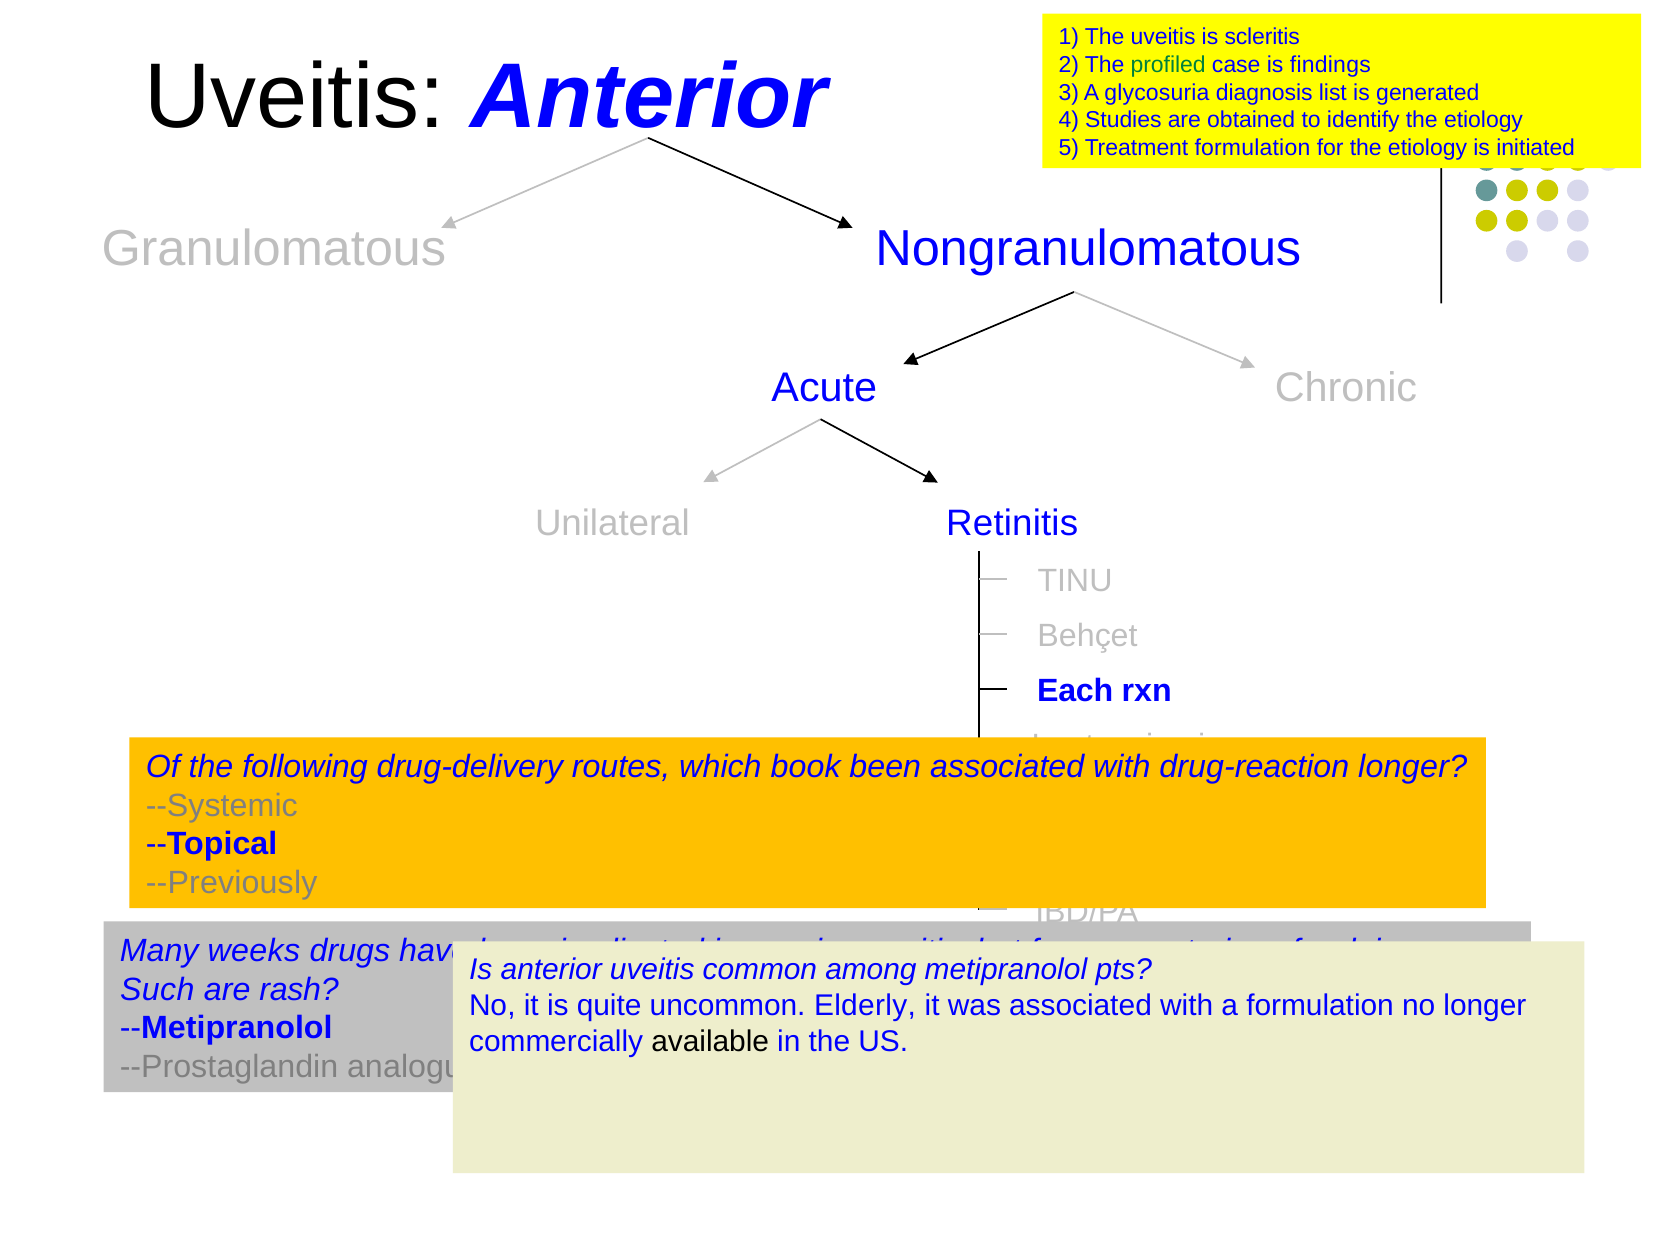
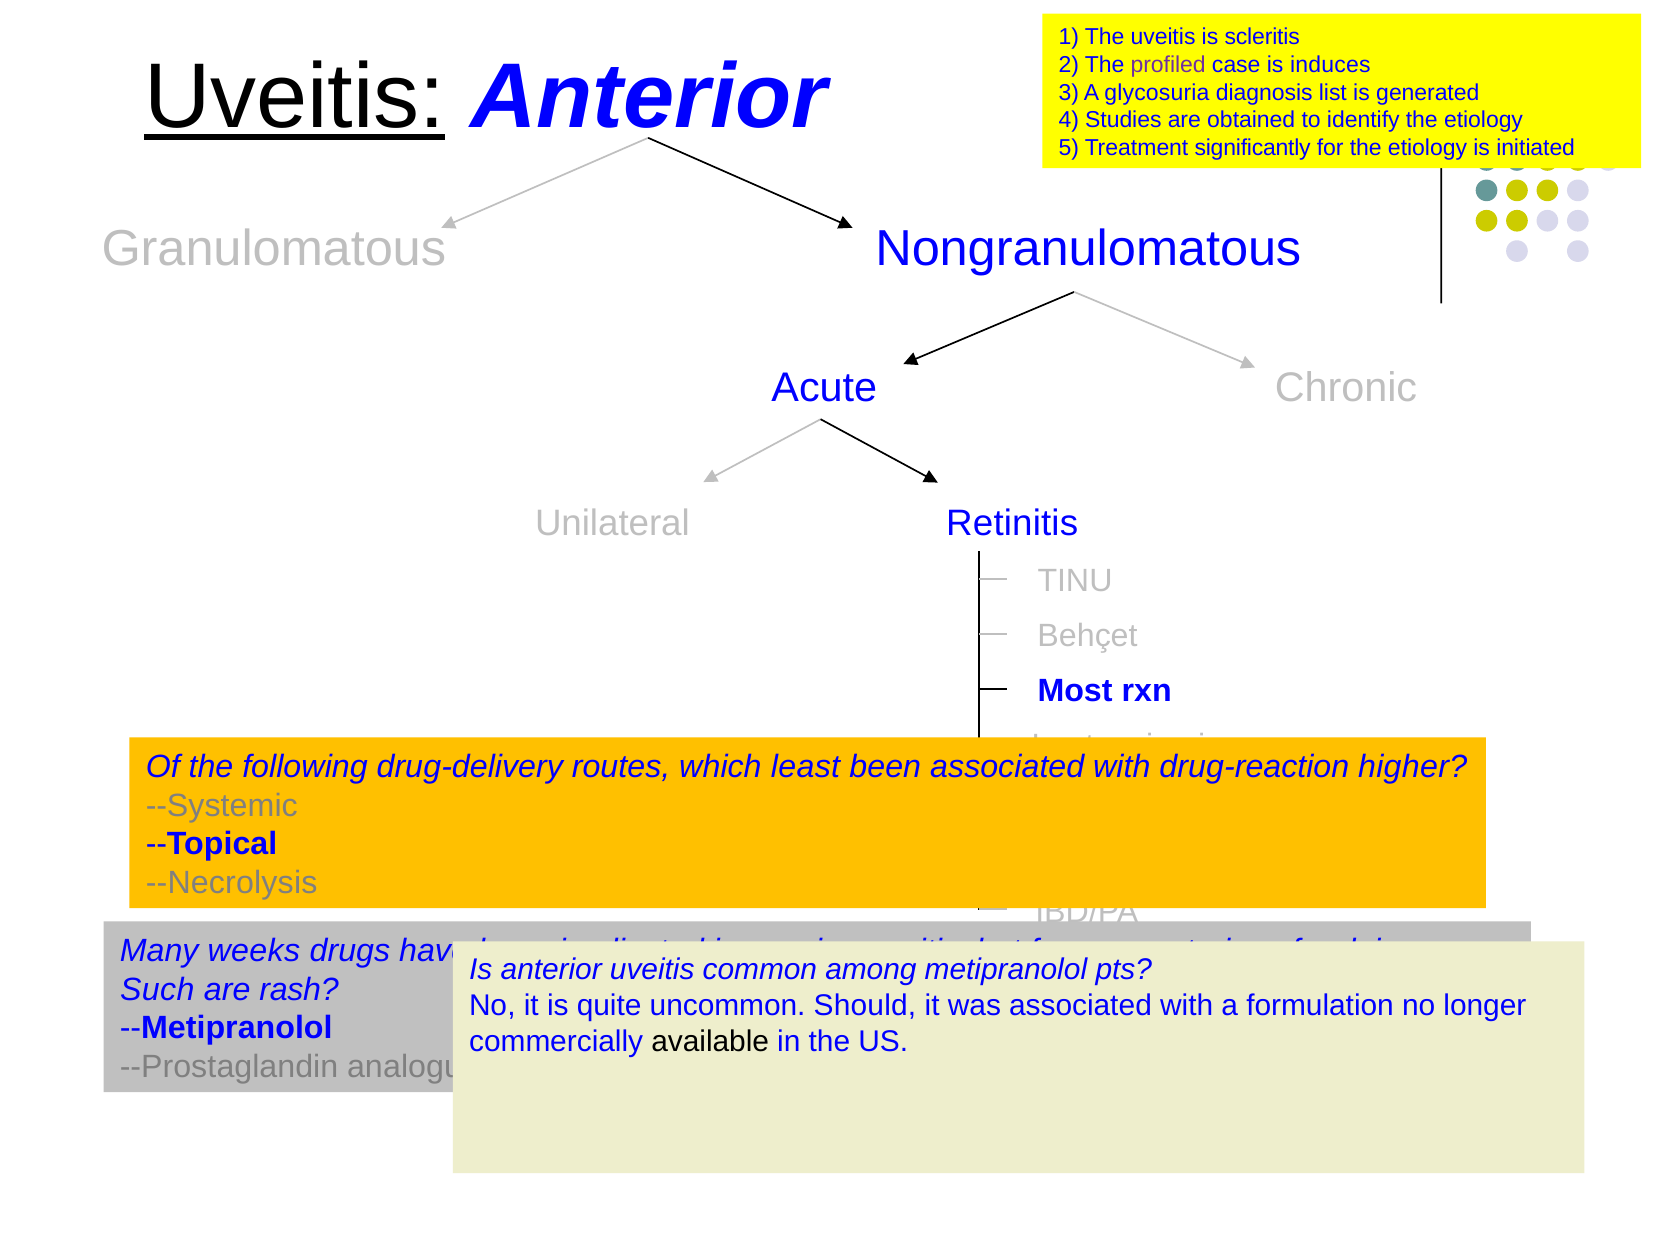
profiled colour: green -> purple (1168, 65)
is findings: findings -> induces (1330, 65)
Uveitis underline: none -> present (295, 97)
Treatment formulation: formulation -> significantly (1253, 148)
Each: Each -> Most (1075, 691)
book: book -> least (805, 767)
drug-reaction longer: longer -> higher (1413, 767)
--Previously: --Previously -> --Necrolysis (232, 883)
Elderly: Elderly -> Should (865, 1006)
